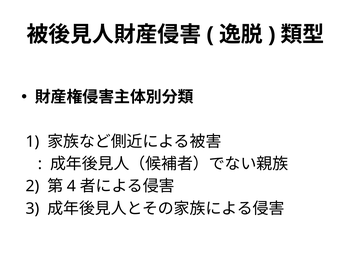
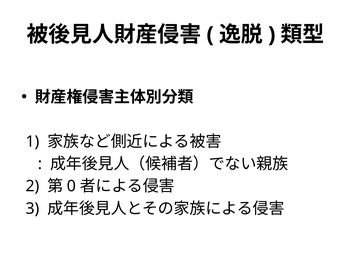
4: 4 -> 0 (72, 186)
